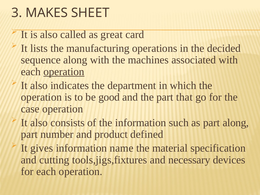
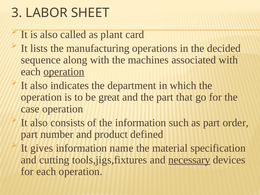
MAKES: MAKES -> LABOR (47, 13)
great: great -> plant (112, 35)
good: good -> great (109, 97)
part along: along -> order (236, 123)
necessary underline: none -> present (189, 160)
